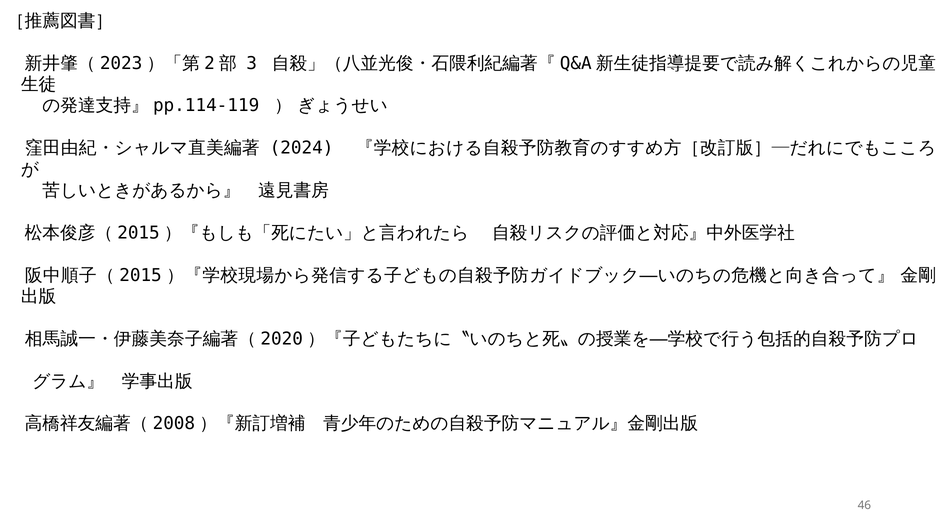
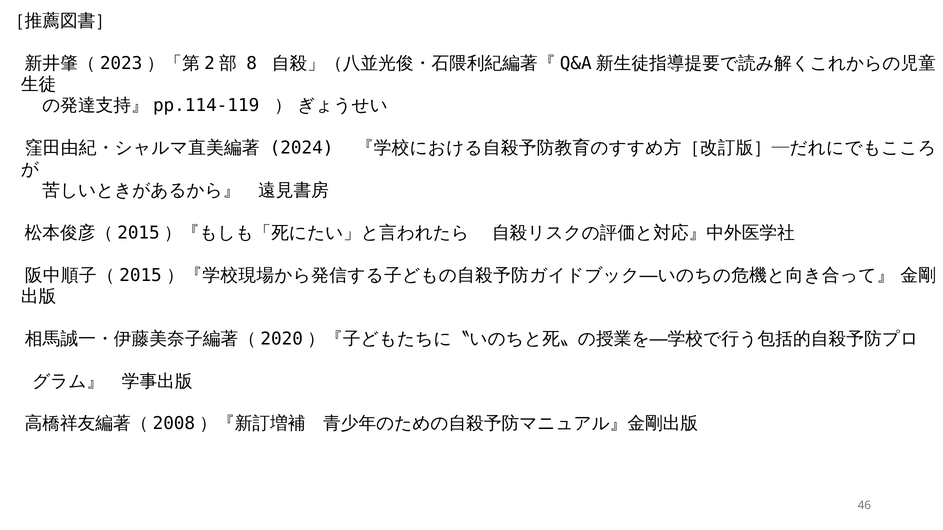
3: 3 -> 8 (252, 63)
